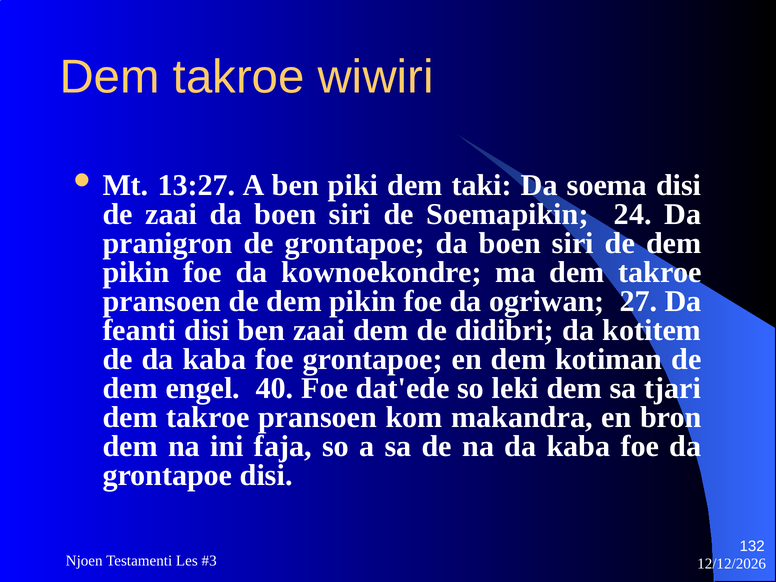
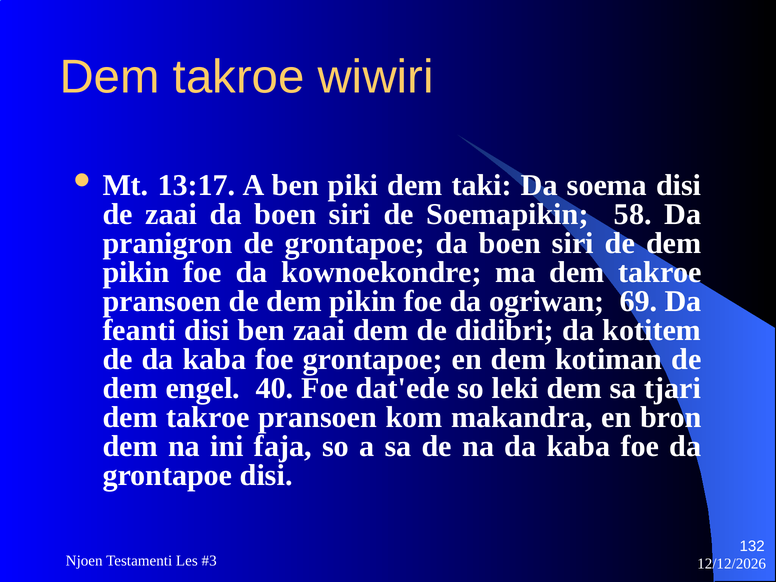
13:27: 13:27 -> 13:17 (197, 185)
24: 24 -> 58 (633, 214)
27: 27 -> 69 (638, 301)
